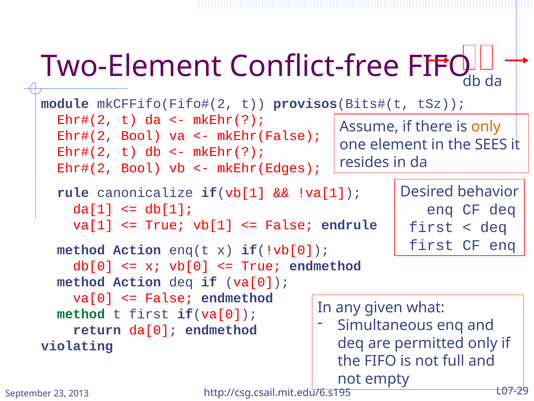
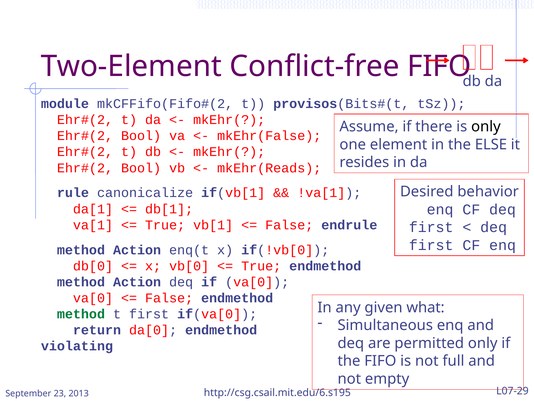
only colour: orange -> black (486, 126)
SEES: SEES -> ELSE (491, 144)
mkEhr(Edges: mkEhr(Edges -> mkEhr(Reads (269, 168)
